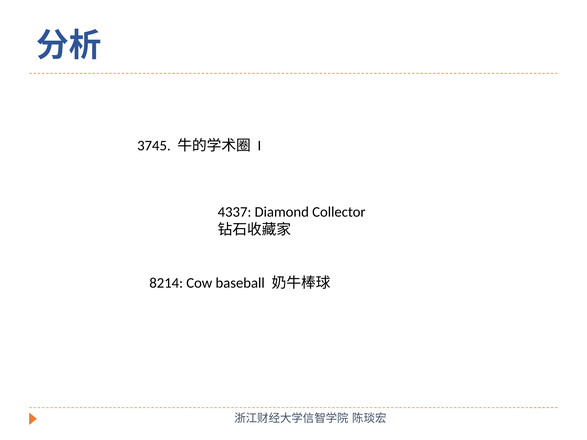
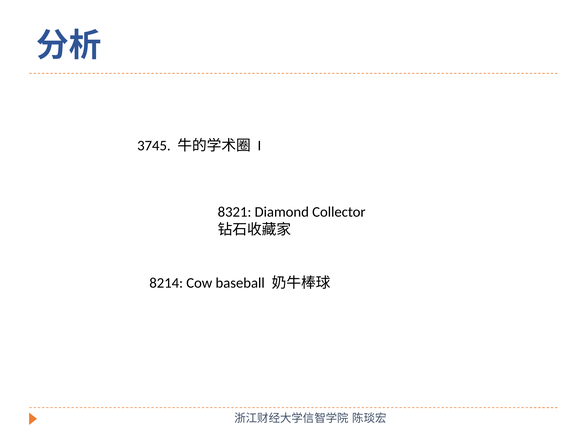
4337: 4337 -> 8321 (235, 212)
